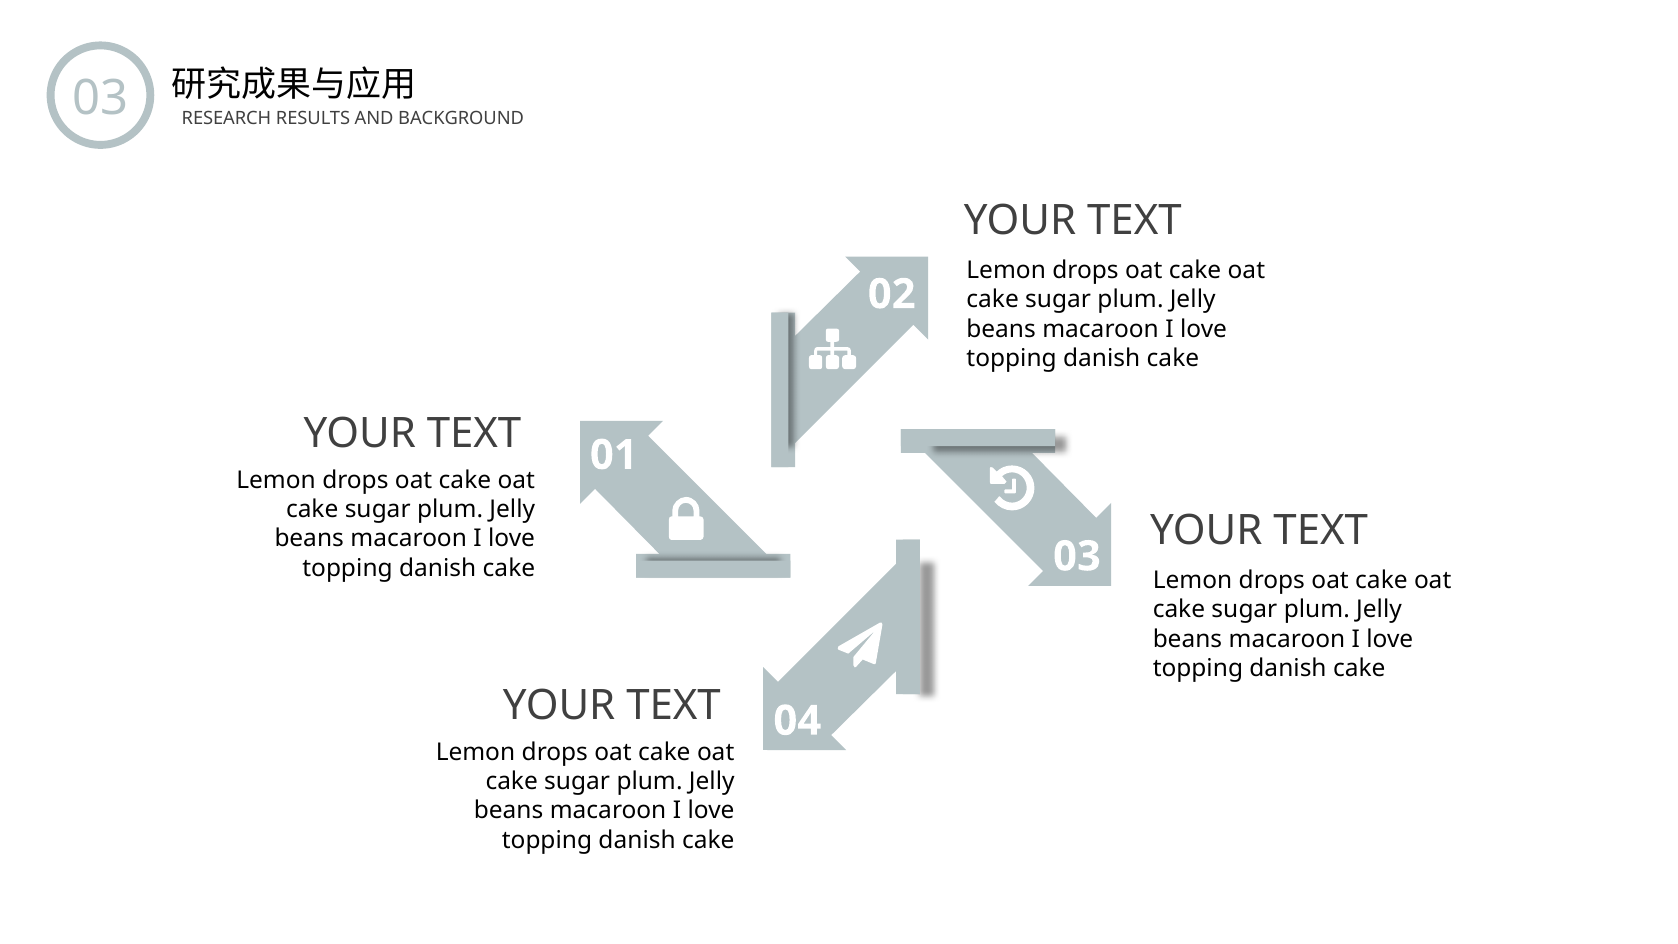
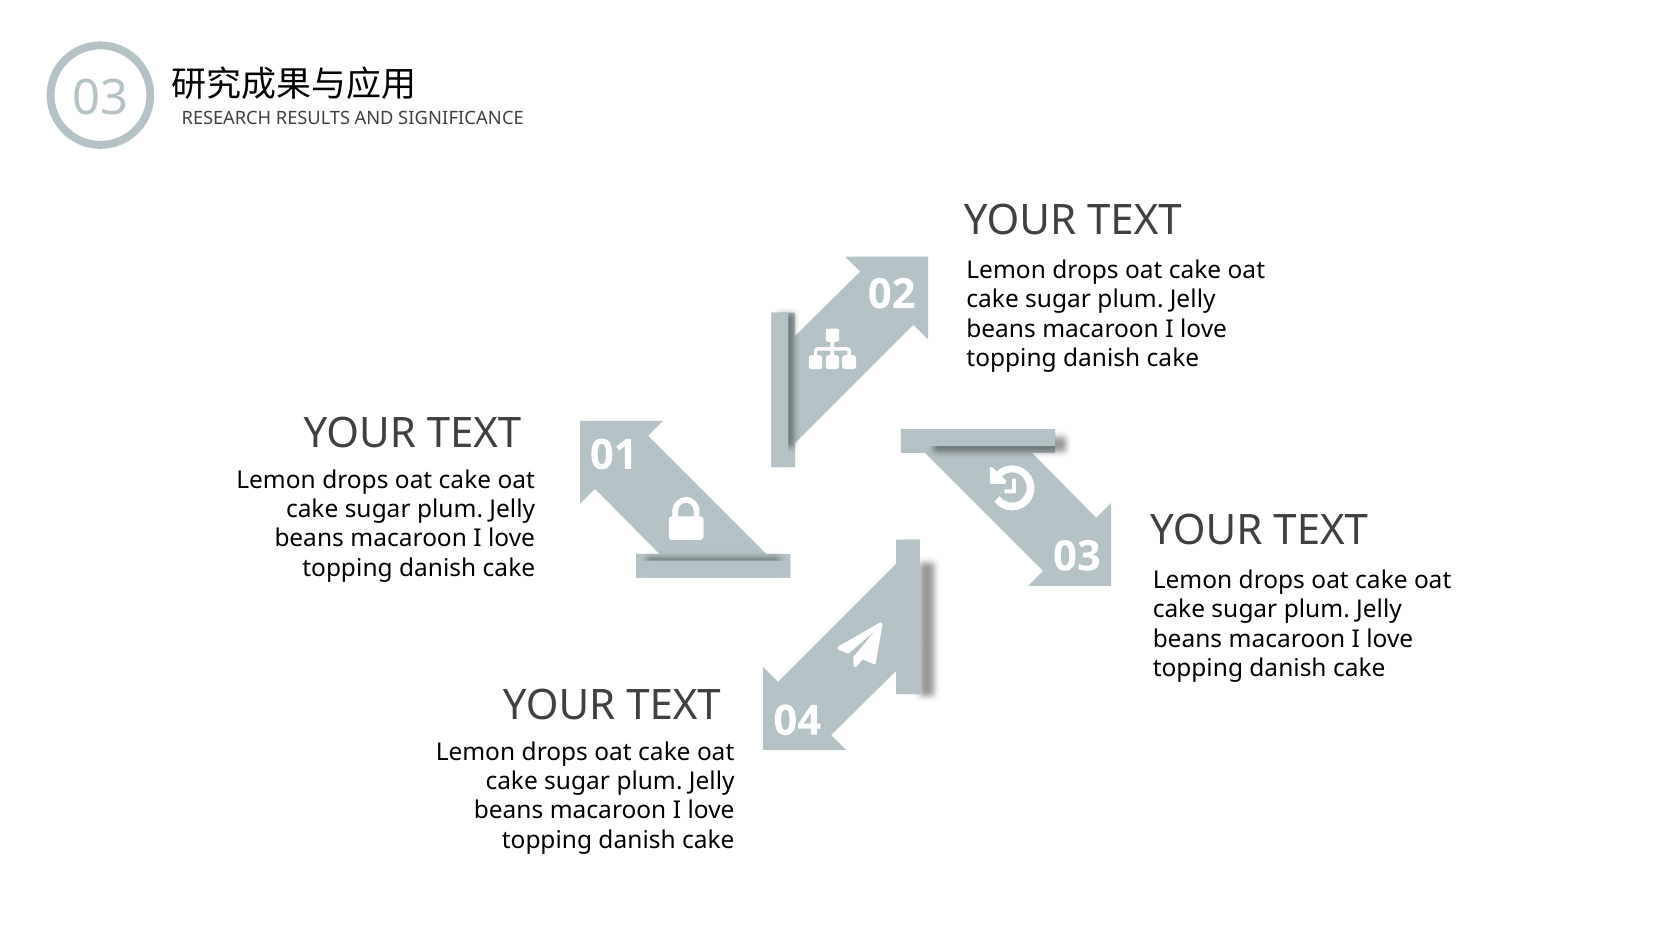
BACKGROUND: BACKGROUND -> SIGNIFICANCE (461, 118)
